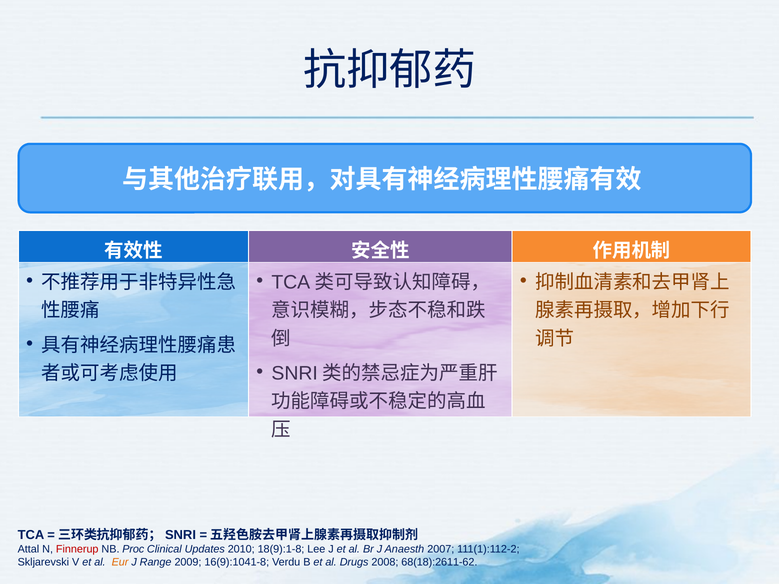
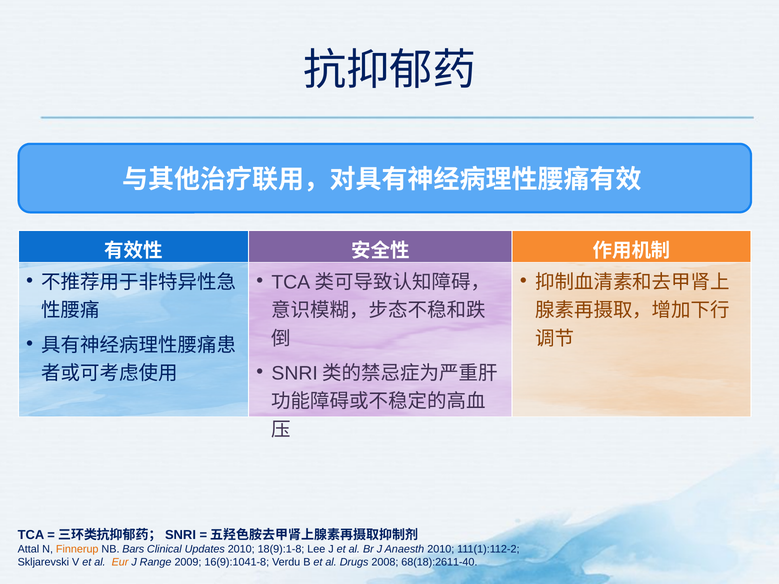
Finnerup colour: red -> orange (77, 550)
Proc: Proc -> Bars (133, 550)
Anaesth 2007: 2007 -> 2010 (441, 550)
68(18):2611-62: 68(18):2611-62 -> 68(18):2611-40 (439, 563)
